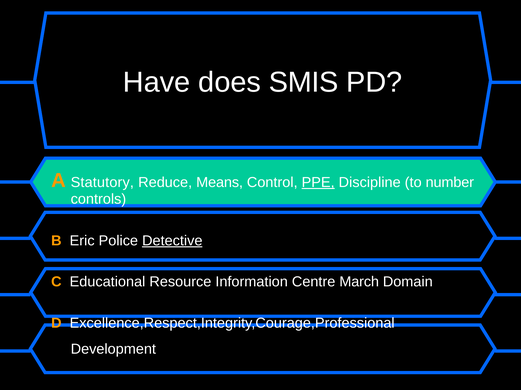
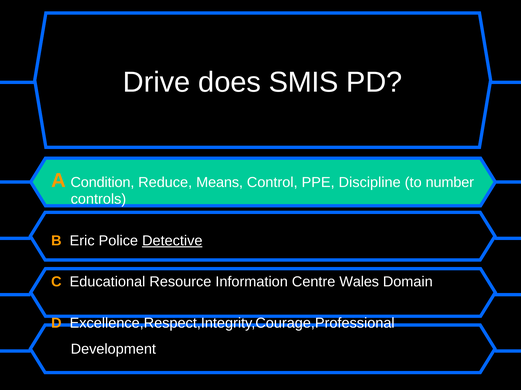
Have: Have -> Drive (157, 82)
Statutory: Statutory -> Condition (102, 183)
PPE underline: present -> none (318, 183)
March: March -> Wales (359, 282)
